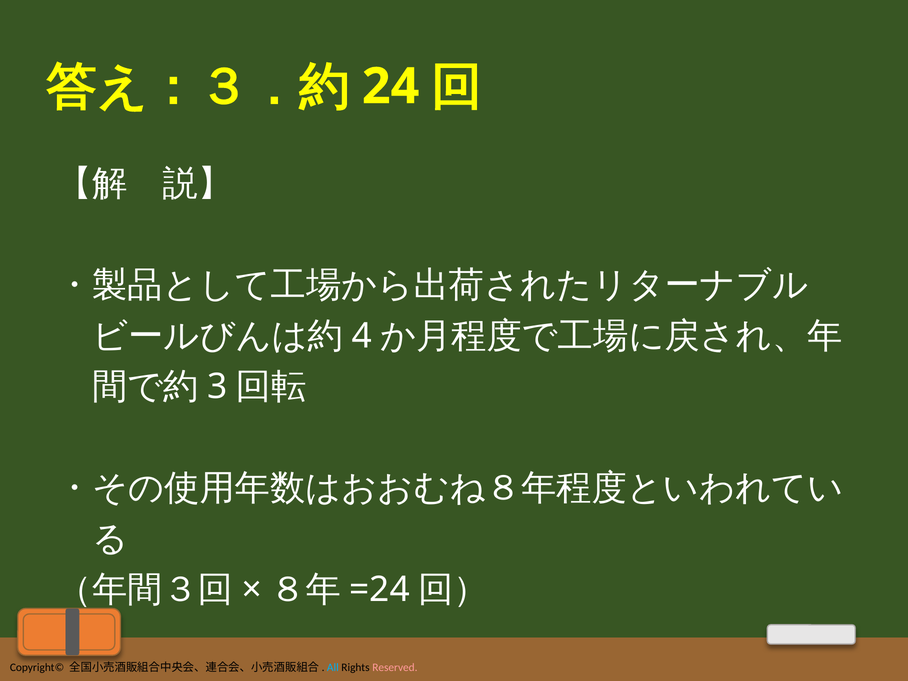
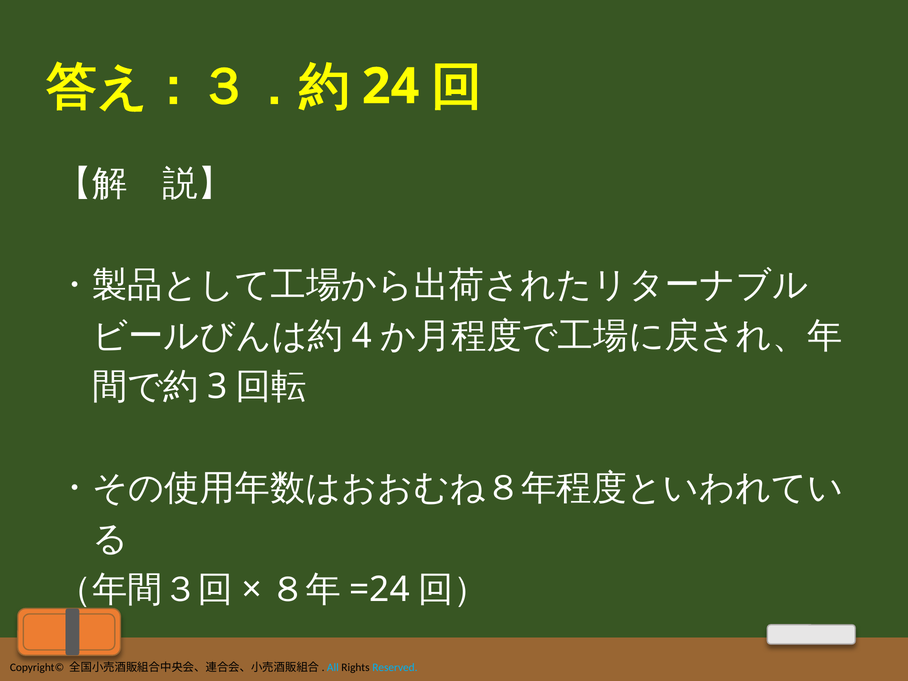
Reserved colour: pink -> light blue (395, 668)
